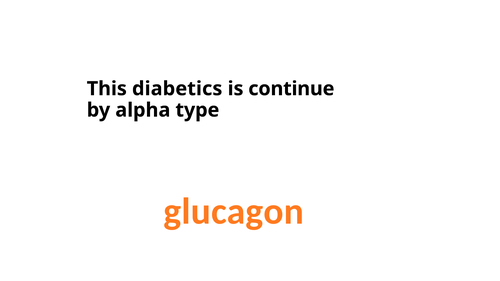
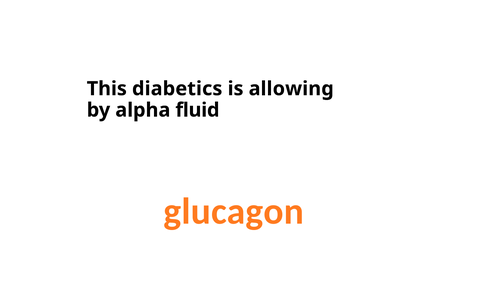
continue: continue -> allowing (291, 89)
type: type -> fluid (197, 110)
